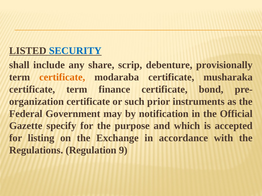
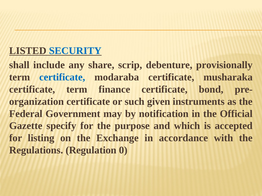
certificate colour: orange -> blue (62, 77)
prior: prior -> given (159, 102)
9: 9 -> 0 (123, 151)
